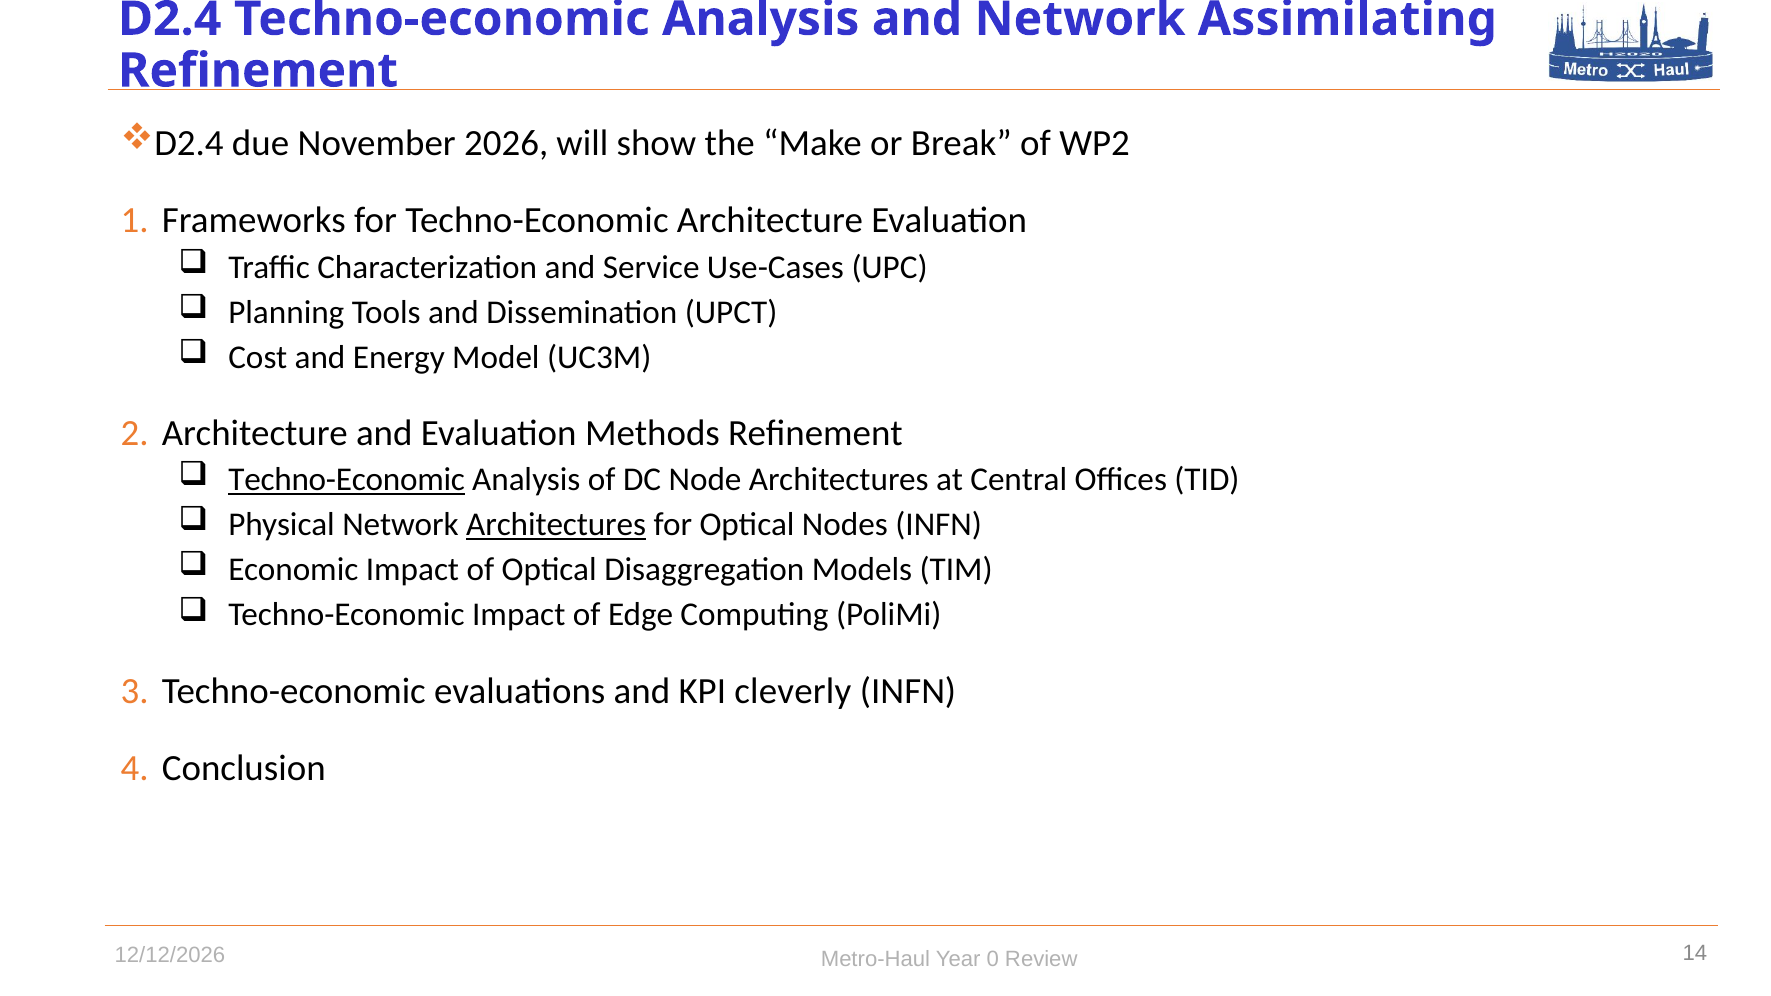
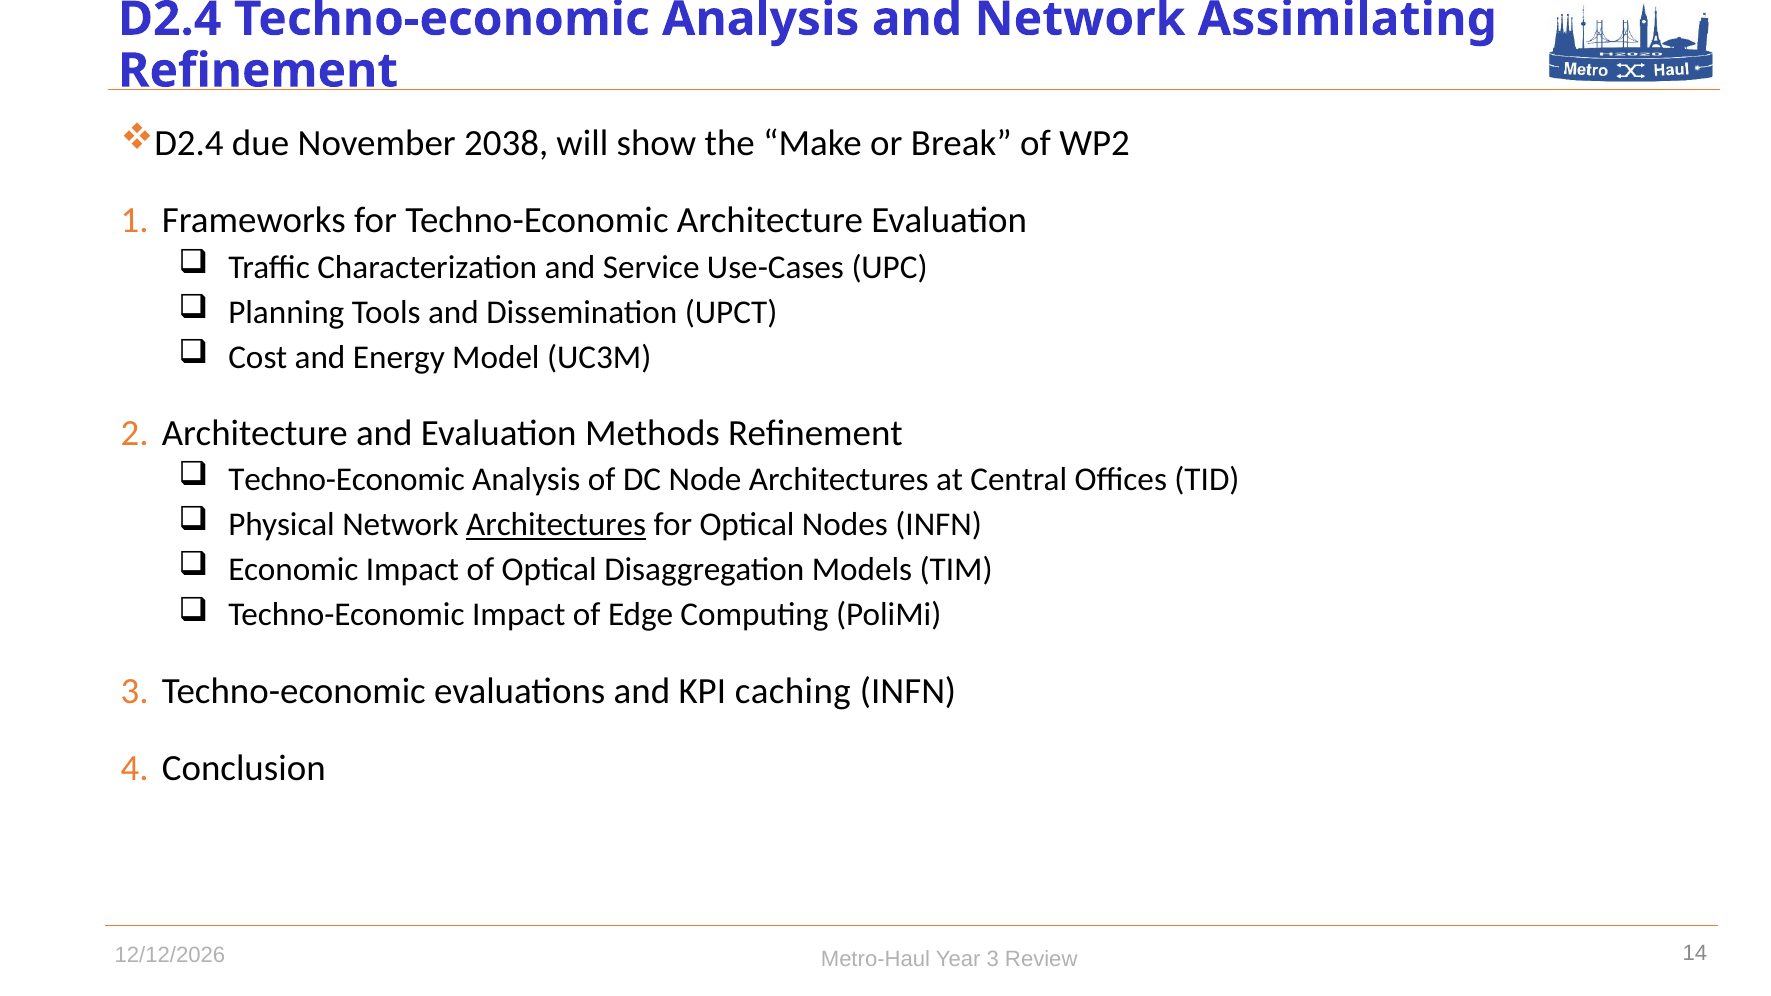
2026: 2026 -> 2038 (506, 143)
Techno-Economic underline: present -> none (347, 480)
cleverly: cleverly -> caching (793, 691)
Year 0: 0 -> 3 (993, 959)
